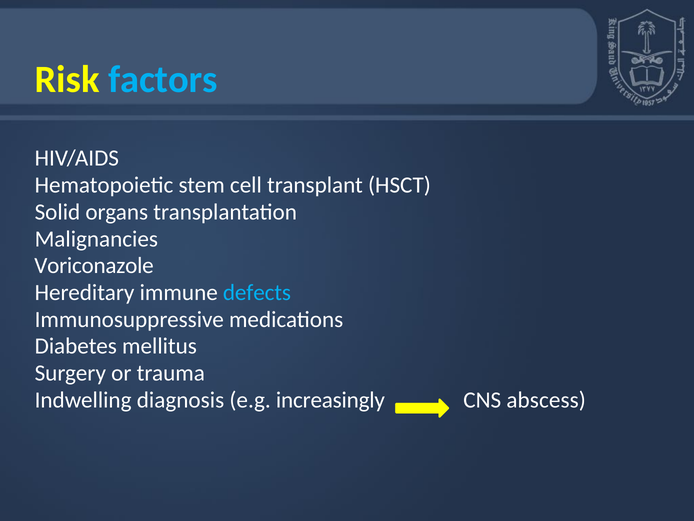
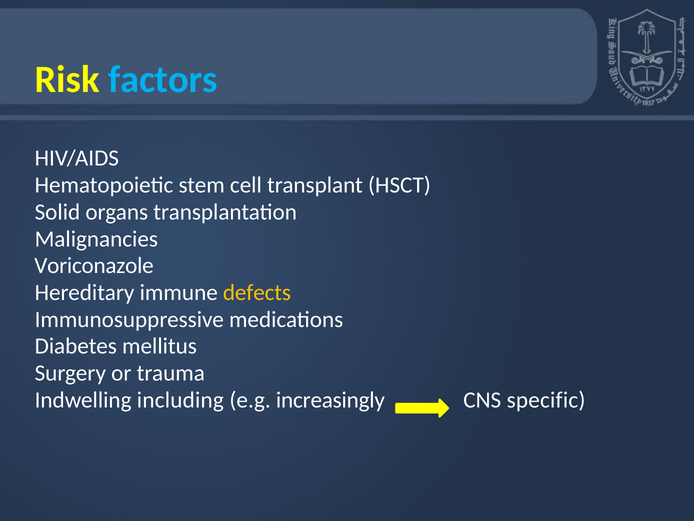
defects colour: light blue -> yellow (257, 292)
diagnosis: diagnosis -> including (180, 400)
abscess: abscess -> specific (546, 400)
